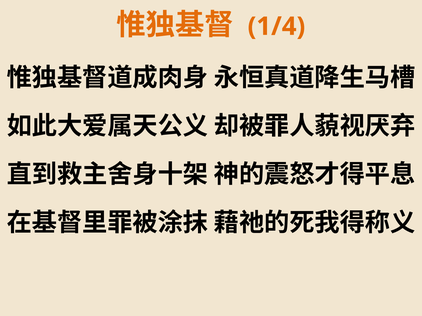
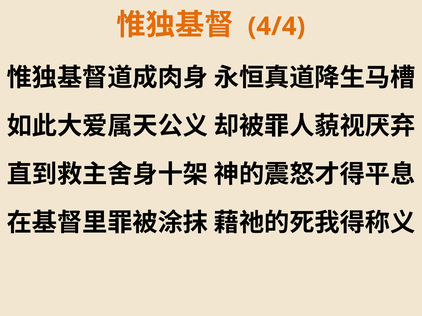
1/4: 1/4 -> 4/4 (276, 26)
